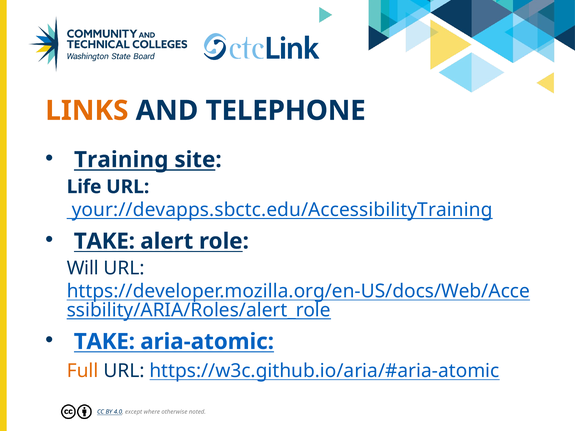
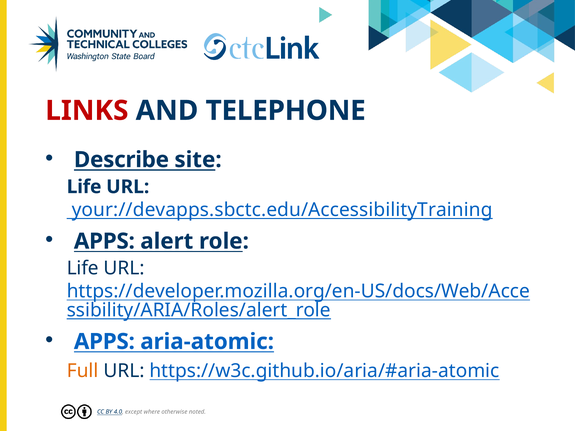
LINKS colour: orange -> red (87, 111)
Training: Training -> Describe (121, 160)
TAKE: TAKE -> APPS (104, 241)
Will: Will -> Life (83, 268)
TAKE: TAKE -> APPS (104, 342)
